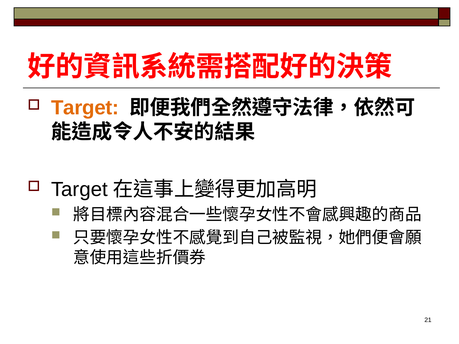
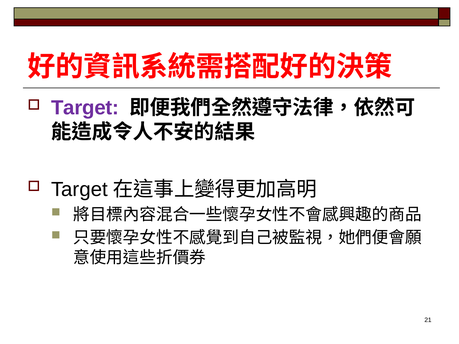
Target colour: orange -> purple (85, 108)
